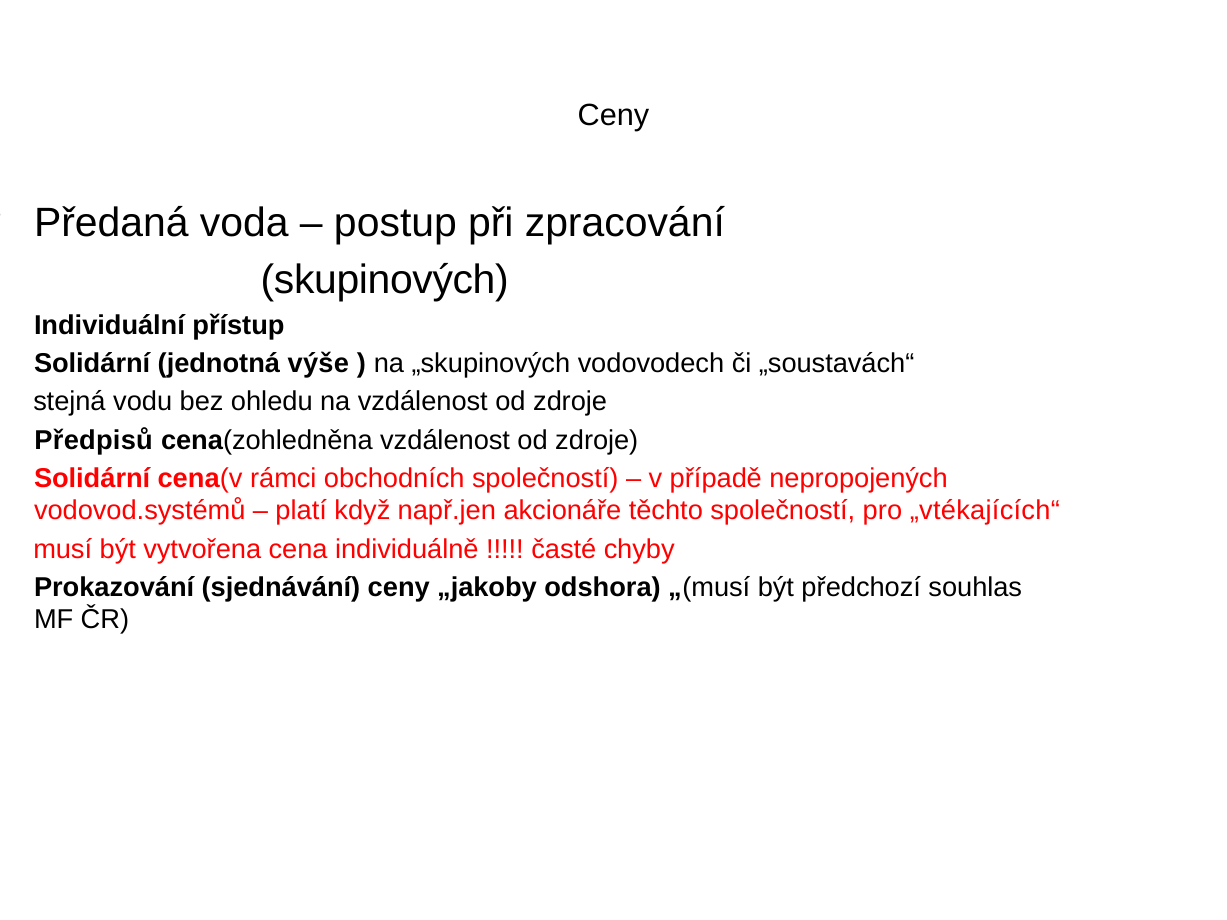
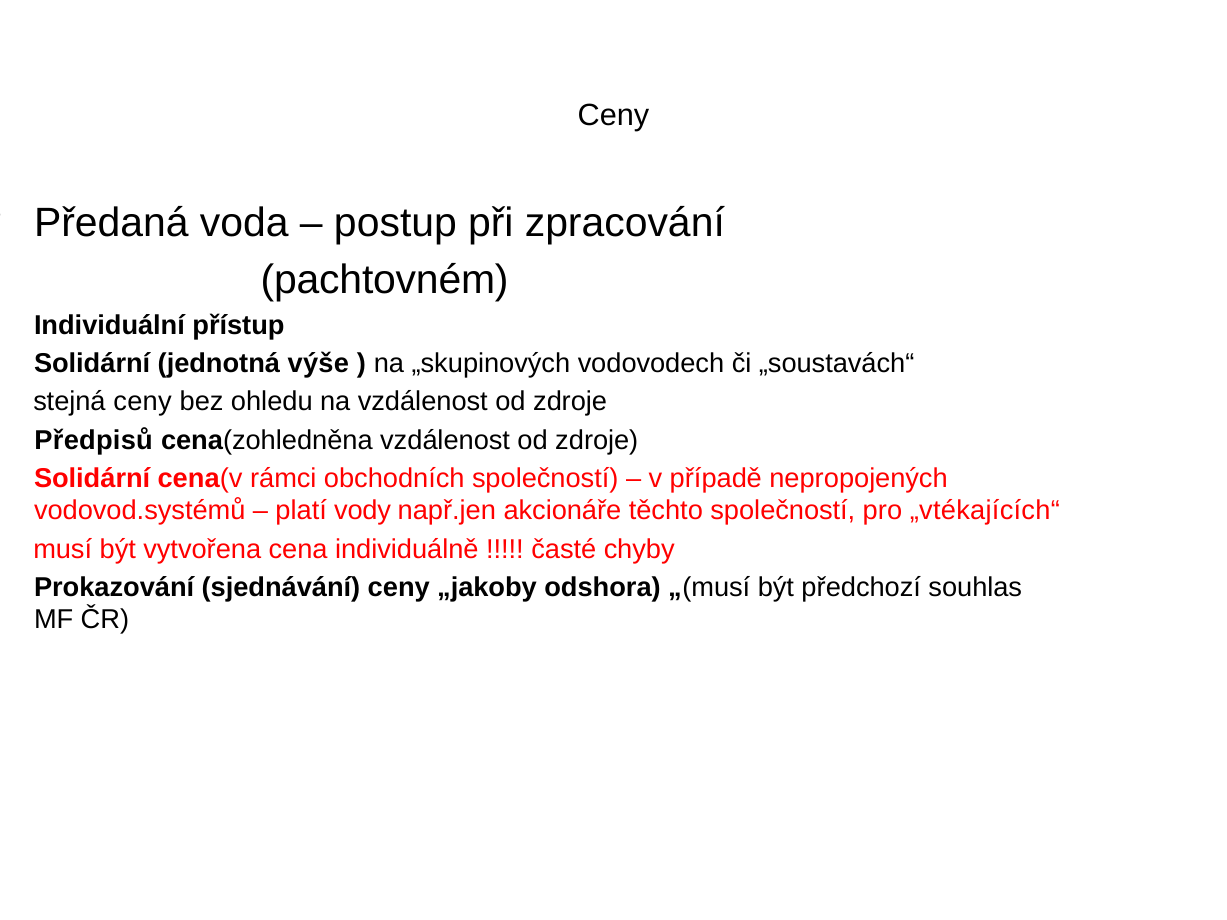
skupinových: skupinových -> pachtovném (385, 280)
stejná vodu: vodu -> ceny (143, 402)
když: když -> vody (363, 511)
